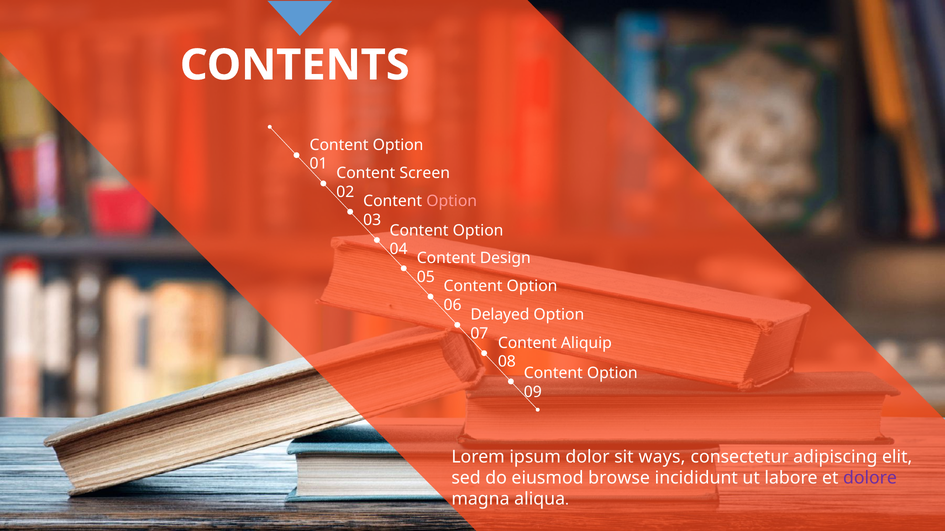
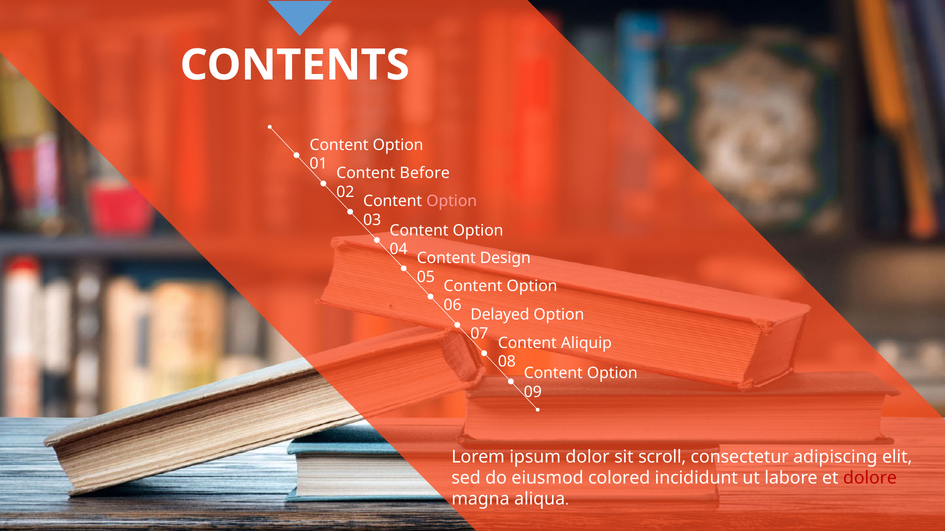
Screen: Screen -> Before (425, 173)
ways: ways -> scroll (662, 457)
browse: browse -> colored (619, 478)
dolore colour: purple -> red (870, 478)
